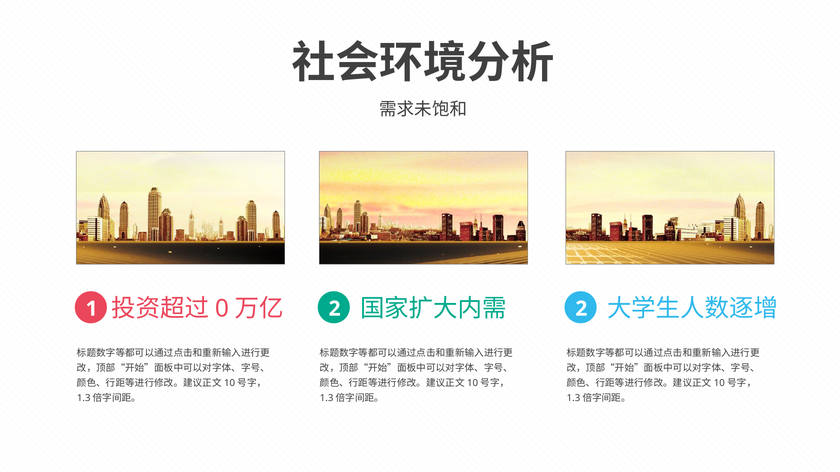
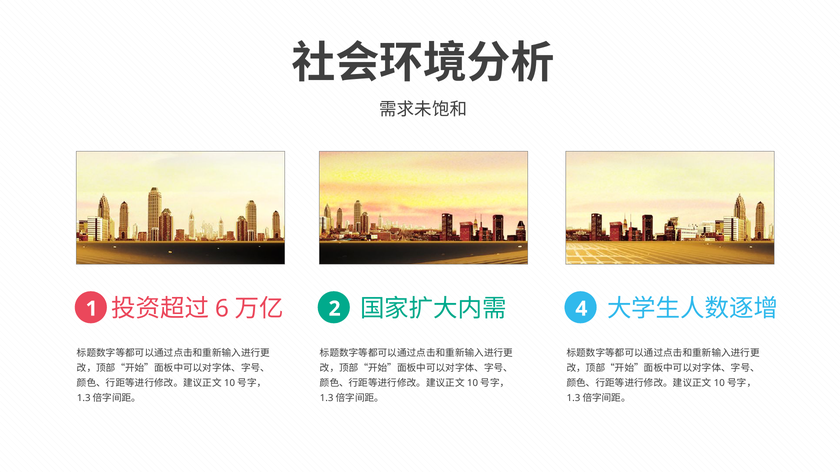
0: 0 -> 6 (222, 309)
2: 2 -> 4 (581, 309)
